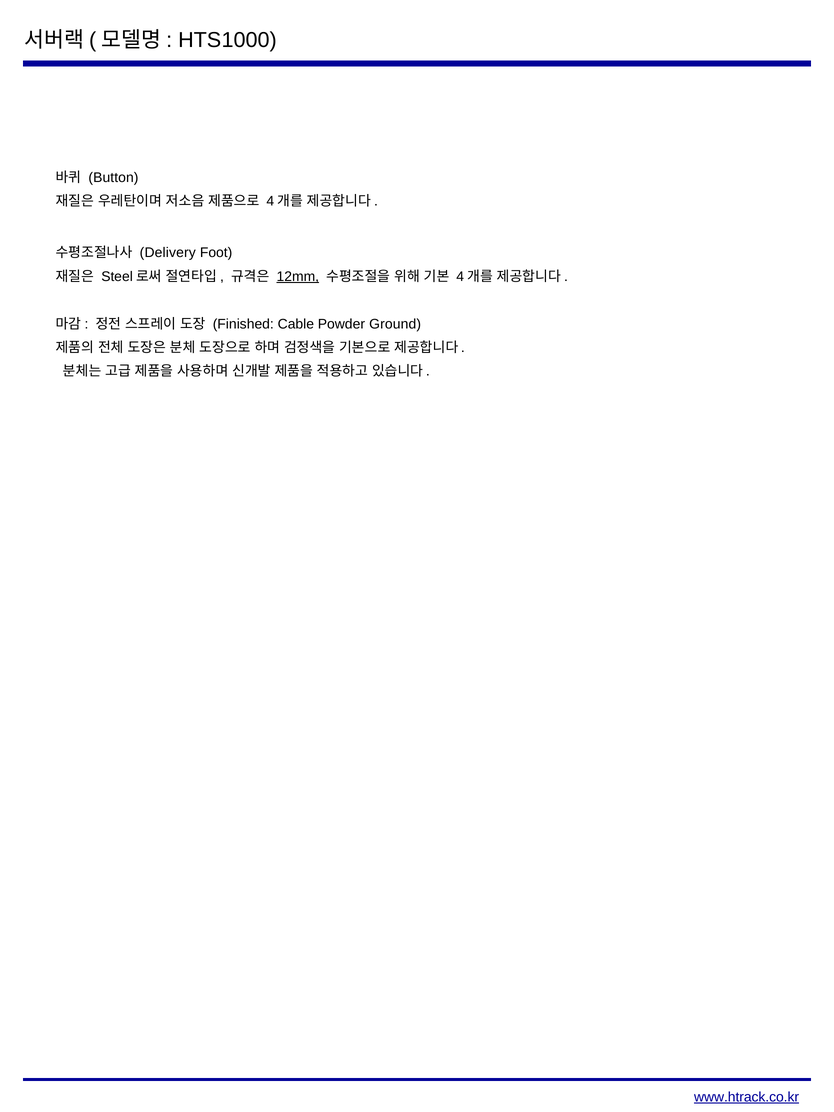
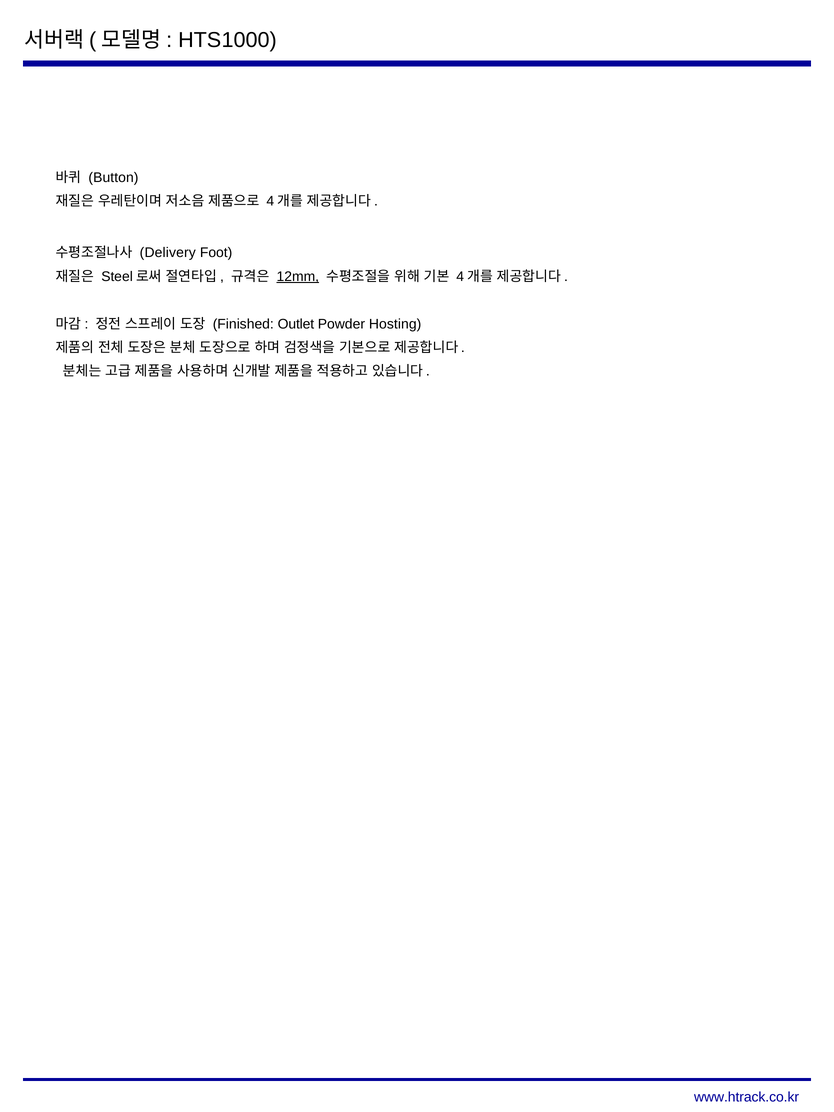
Cable: Cable -> Outlet (296, 324)
Ground: Ground -> Hosting (395, 324)
www.htrack.co.kr underline: present -> none (747, 1097)
